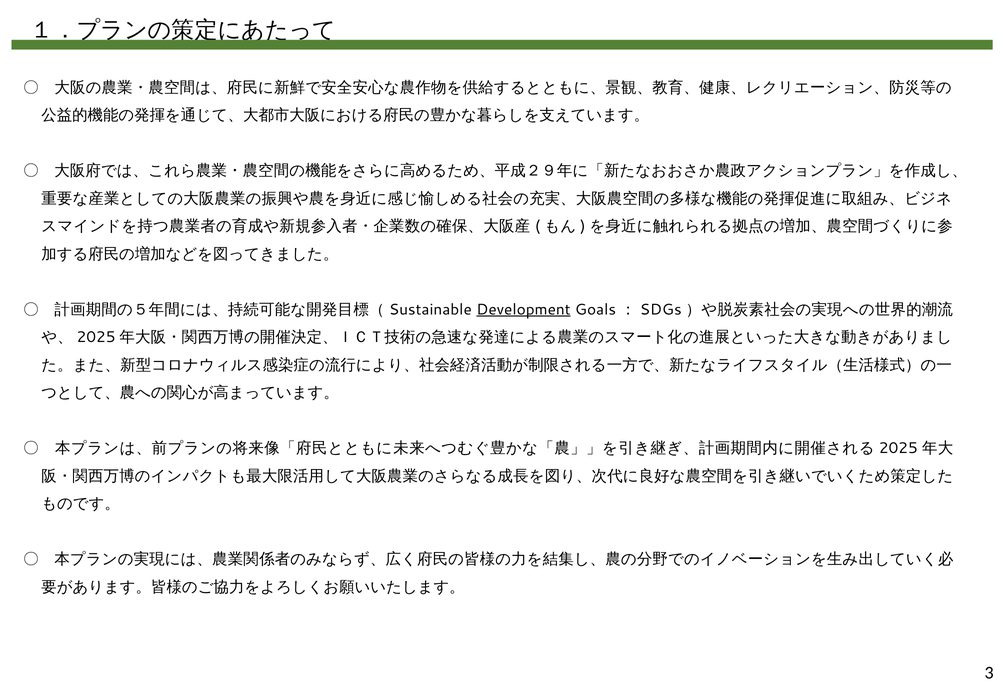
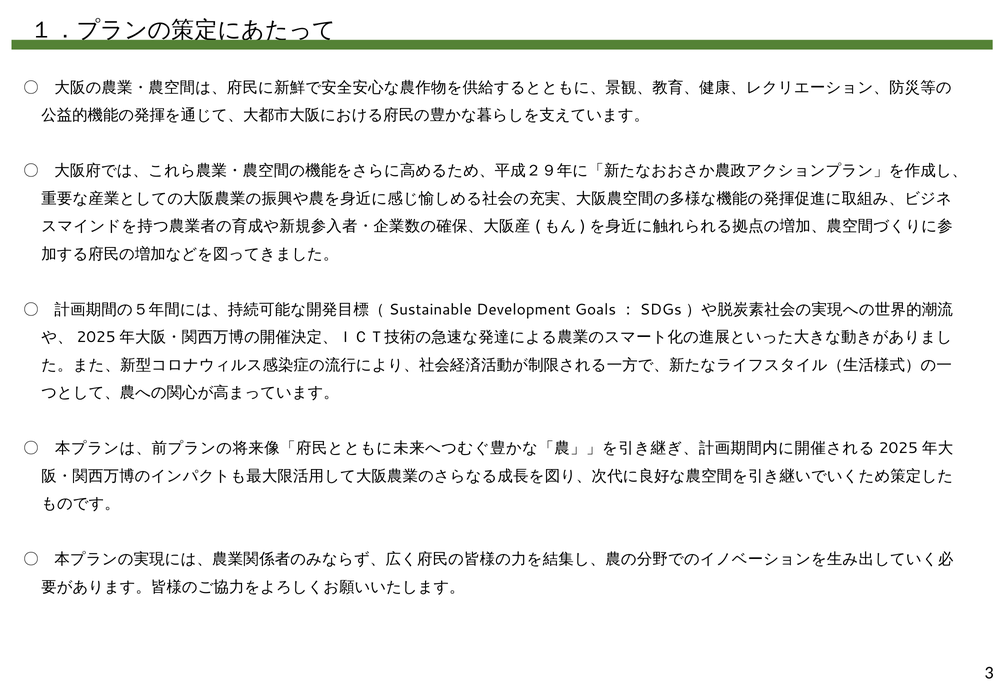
Development underline: present -> none (523, 310)
